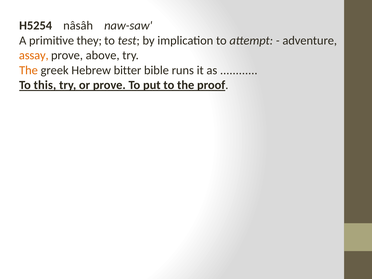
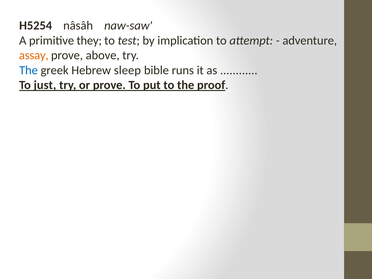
The colour: orange -> blue (28, 70)
bitter: bitter -> sleep (127, 70)
this: this -> just (45, 85)
